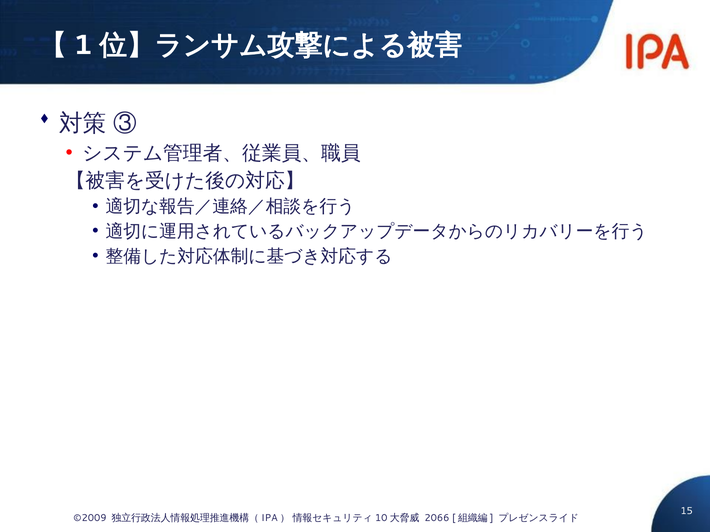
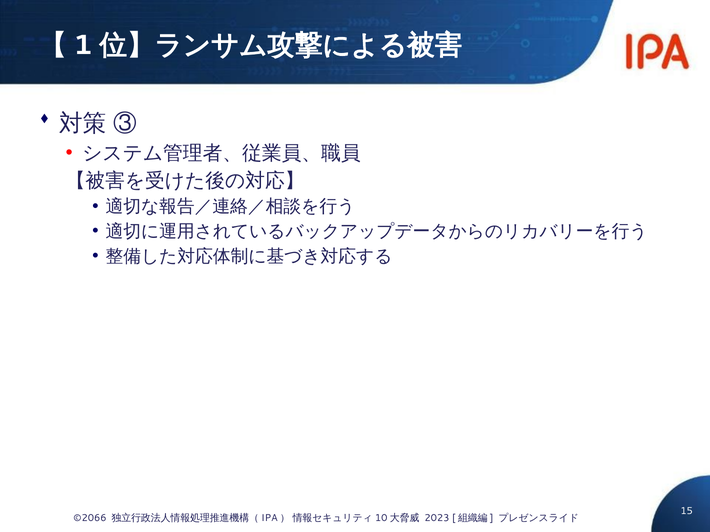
©2009: ©2009 -> ©2066 (90, 519)
2066: 2066 -> 2023 (437, 519)
